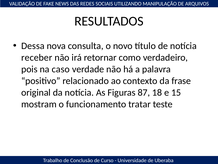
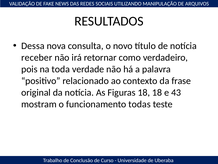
caso: caso -> toda (61, 69)
Figuras 87: 87 -> 18 (144, 92)
15: 15 -> 43 (176, 92)
tratar: tratar -> todas (140, 104)
